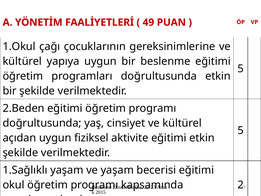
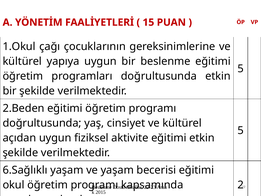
49: 49 -> 15 (148, 22)
1.Sağlıklı: 1.Sağlıklı -> 6.Sağlıklı (25, 170)
